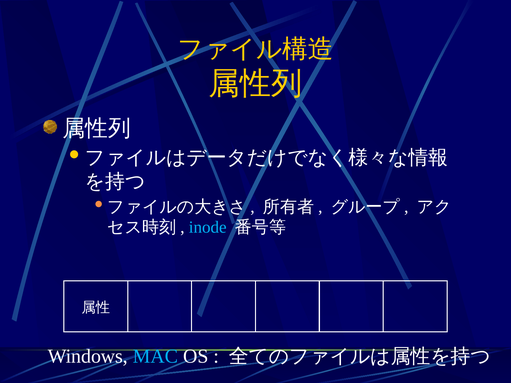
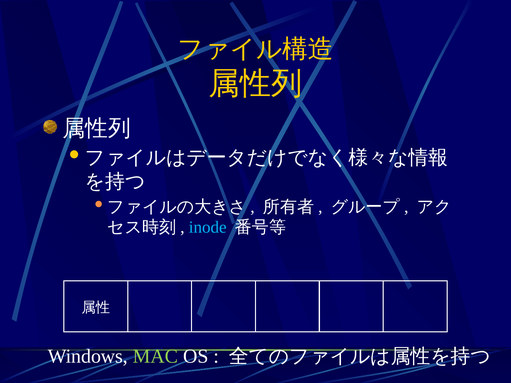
MAC colour: light blue -> light green (156, 356)
